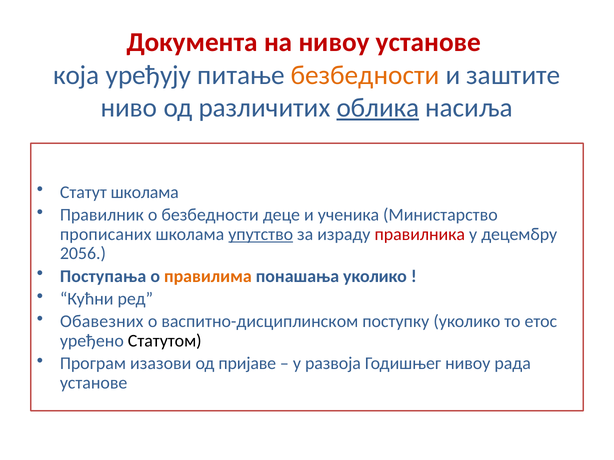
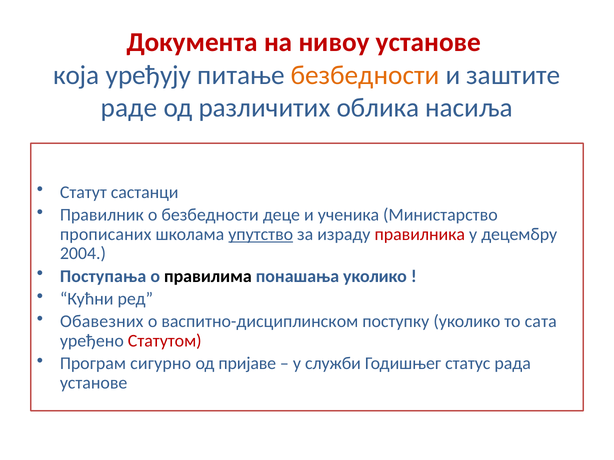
ниво: ниво -> раде (129, 108)
облика underline: present -> none (378, 108)
Статут школама: школама -> састанци (145, 192)
2056: 2056 -> 2004 (83, 254)
правилима colour: orange -> black (208, 276)
етос: етос -> сата (541, 322)
Статутом colour: black -> red (165, 341)
изазови: изазови -> сигурно (161, 364)
развоја: развоја -> служби (333, 364)
Годишњег нивоу: нивоу -> статус (468, 364)
